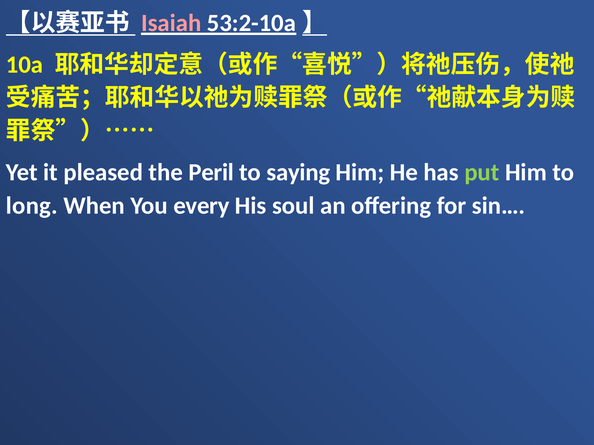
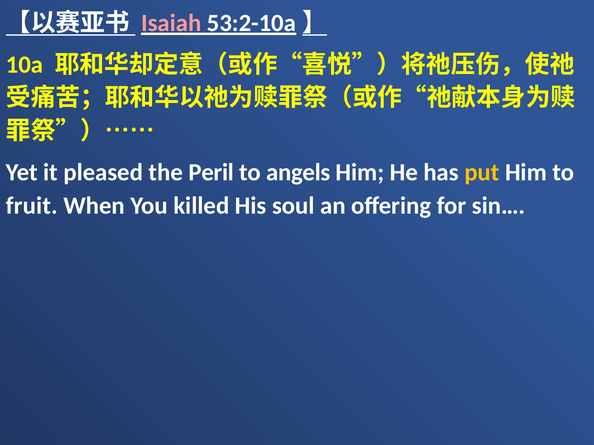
saying: saying -> angels (298, 173)
put colour: light green -> yellow (482, 173)
long: long -> fruit (32, 206)
every: every -> killed (201, 206)
